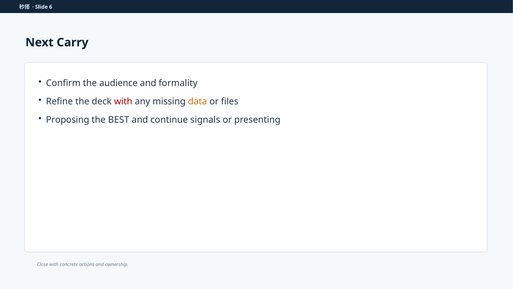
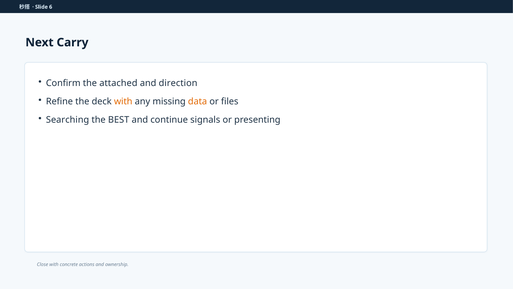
audience: audience -> attached (118, 83)
formality: formality -> direction (178, 83)
with colour: red -> orange (123, 101)
Proposing: Proposing -> Searching (68, 120)
